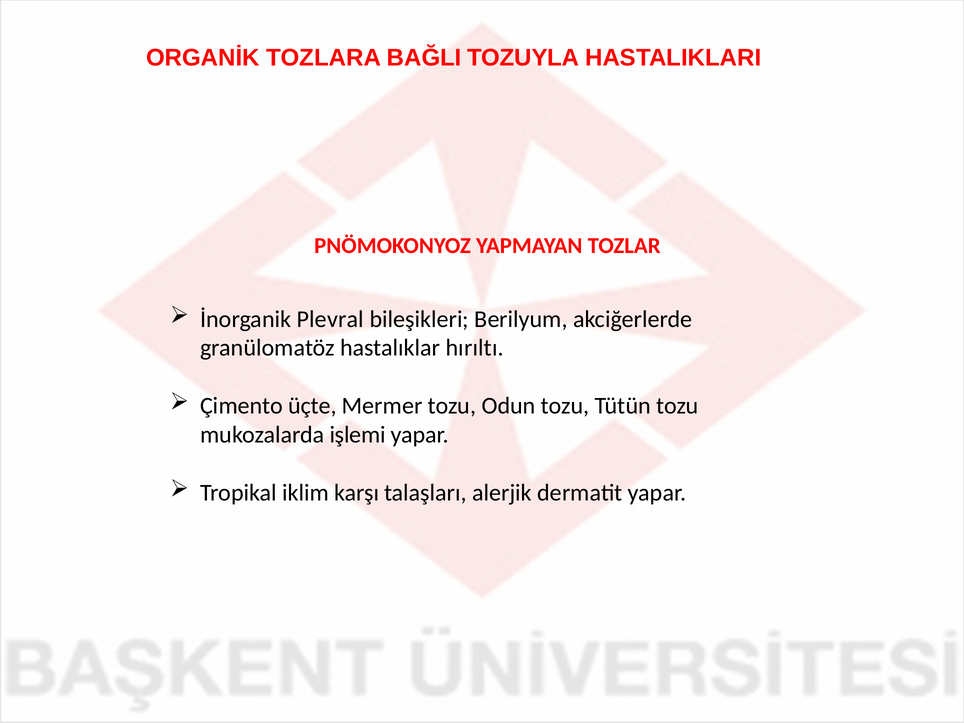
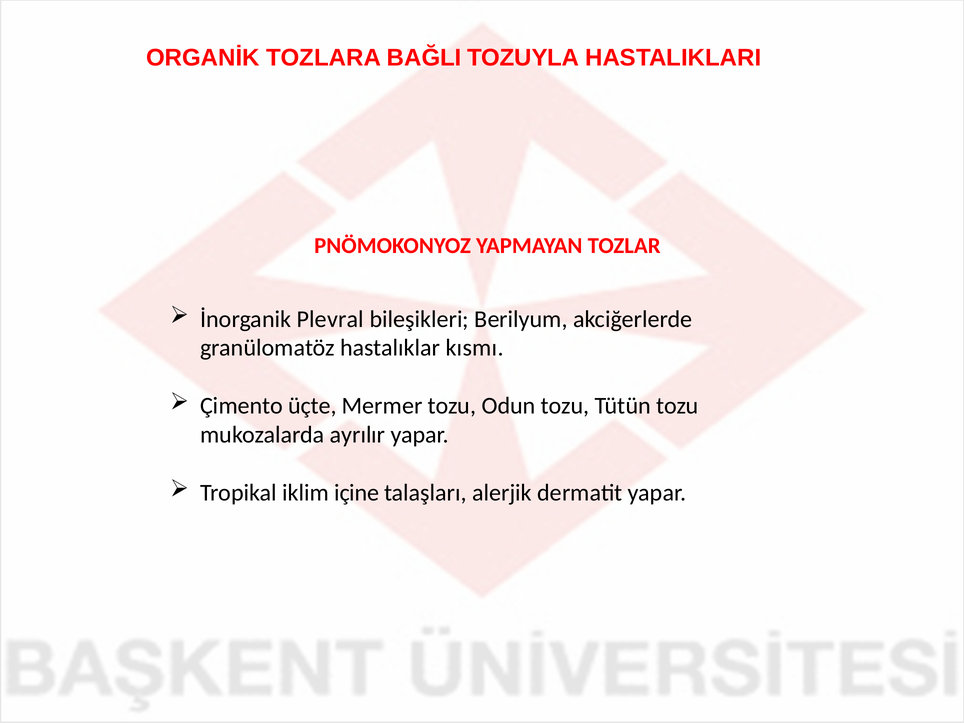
hırıltı: hırıltı -> kısmı (475, 348)
işlemi: işlemi -> ayrılır (358, 435)
karşı: karşı -> içine (357, 493)
